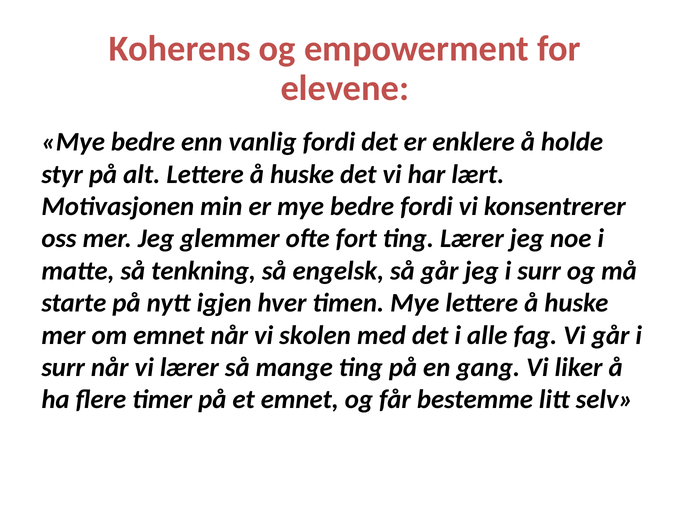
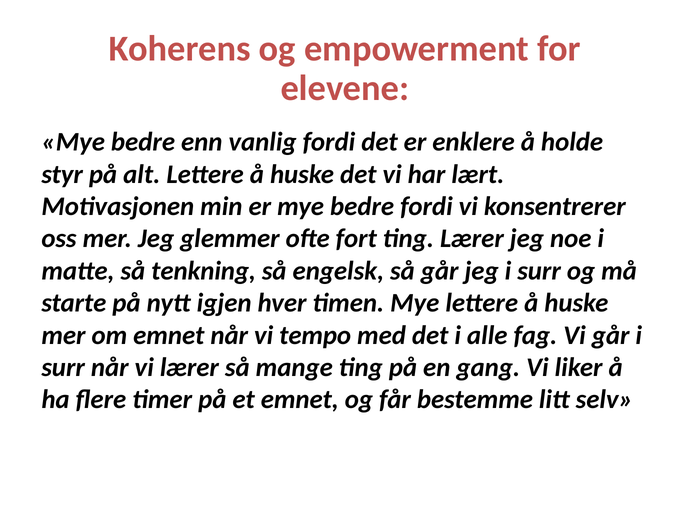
skolen: skolen -> tempo (315, 335)
